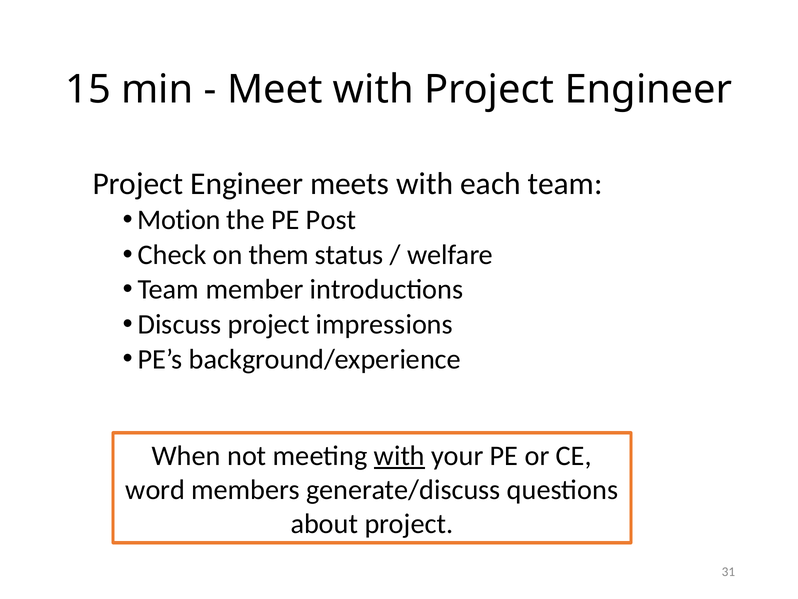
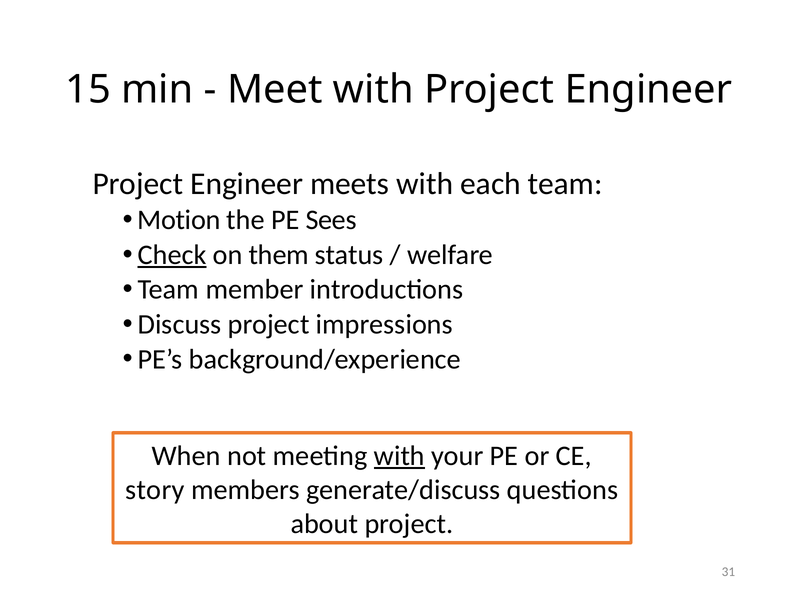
Post: Post -> Sees (331, 220)
Check underline: none -> present (172, 255)
word: word -> story (155, 489)
